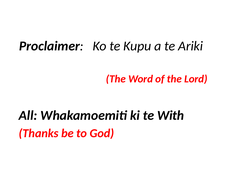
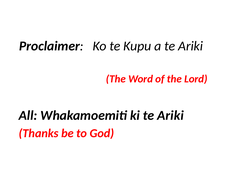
ki te With: With -> Ariki (170, 115)
